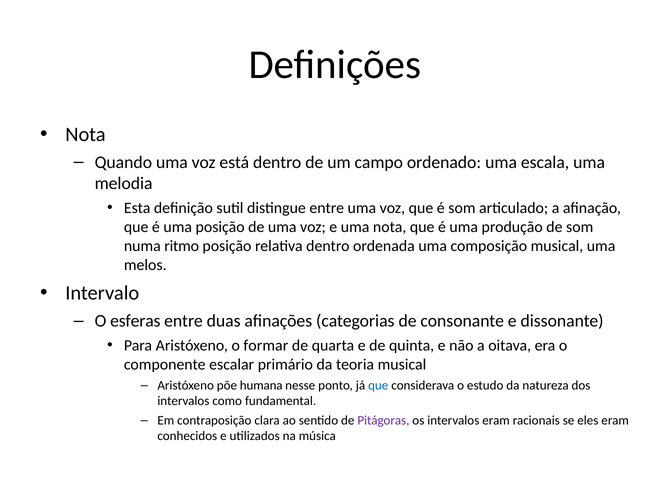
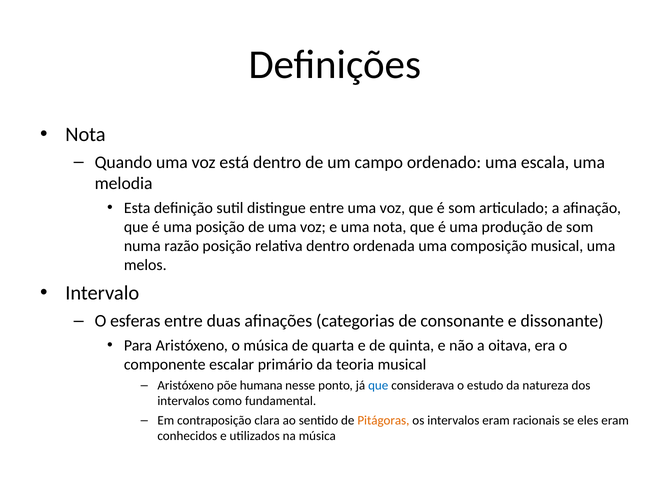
ritmo: ritmo -> razão (182, 246)
o formar: formar -> música (266, 345)
Pitágoras colour: purple -> orange (383, 420)
